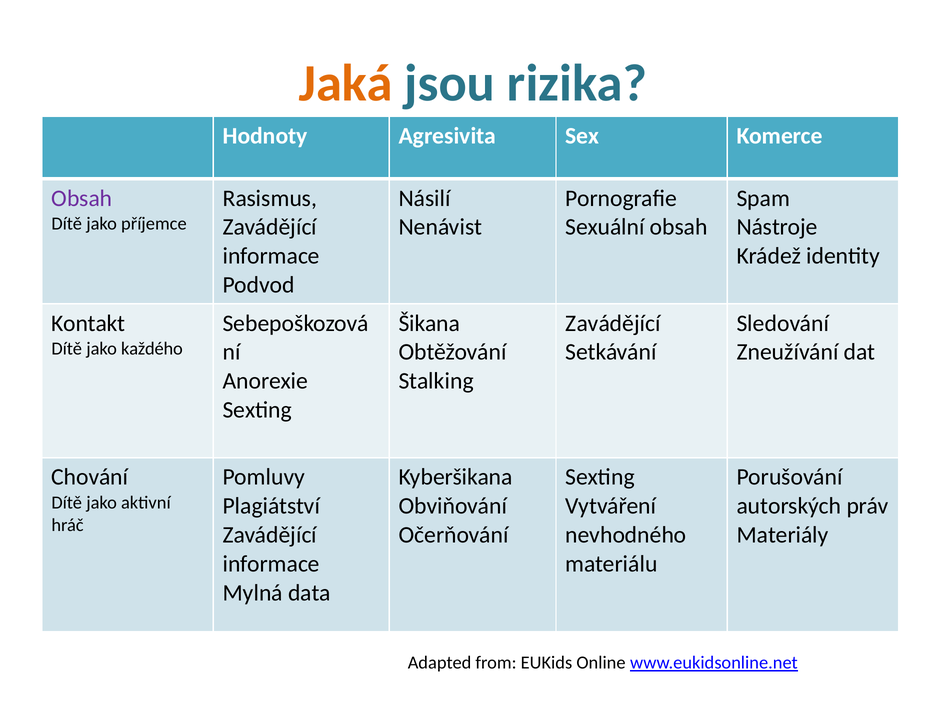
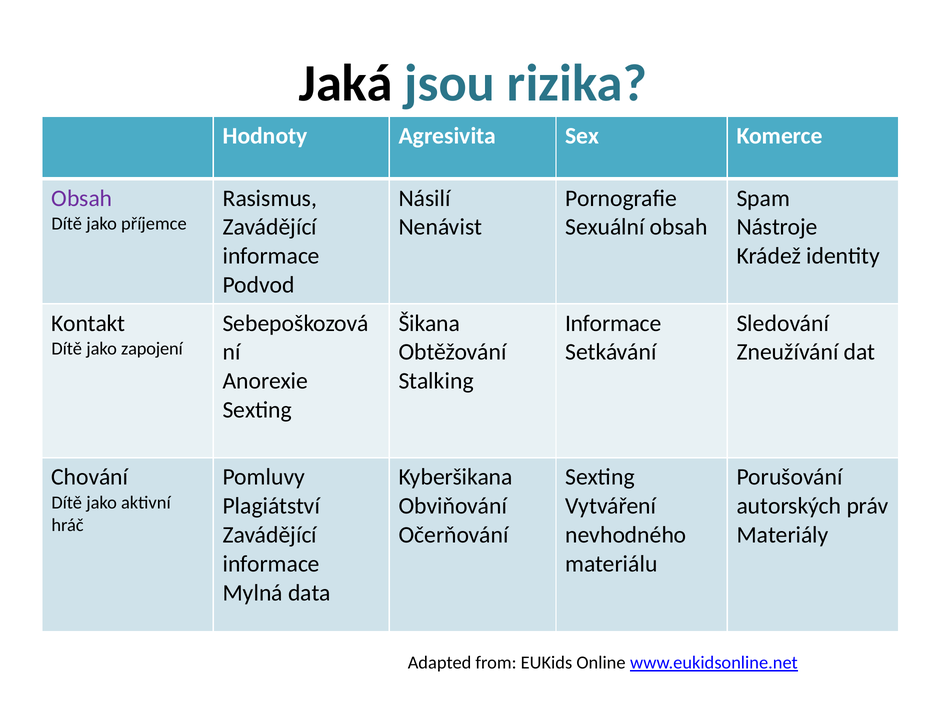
Jaká colour: orange -> black (346, 83)
Zavádějící: Zavádějící -> Informace (613, 323)
každého: každého -> zapojení (152, 349)
